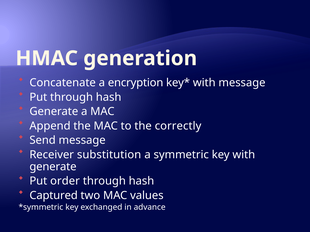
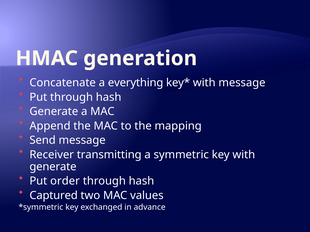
encryption: encryption -> everything (136, 83)
correctly: correctly -> mapping (178, 126)
substitution: substitution -> transmitting (109, 155)
